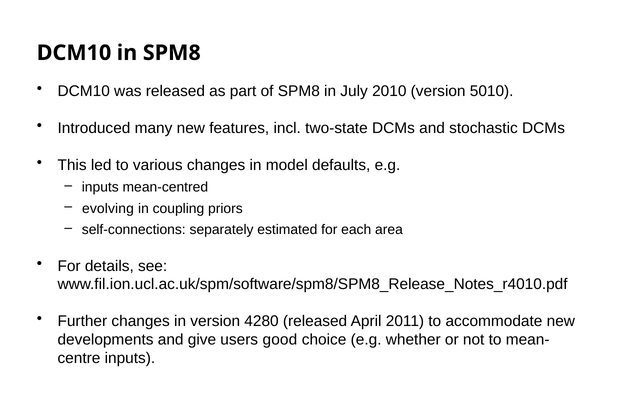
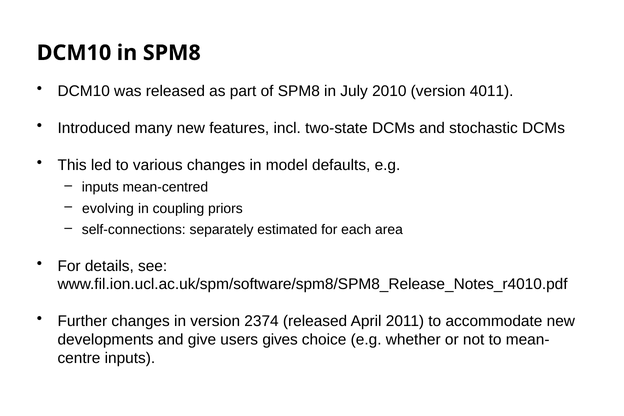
5010: 5010 -> 4011 (492, 91)
4280: 4280 -> 2374 (262, 321)
good: good -> gives (280, 340)
